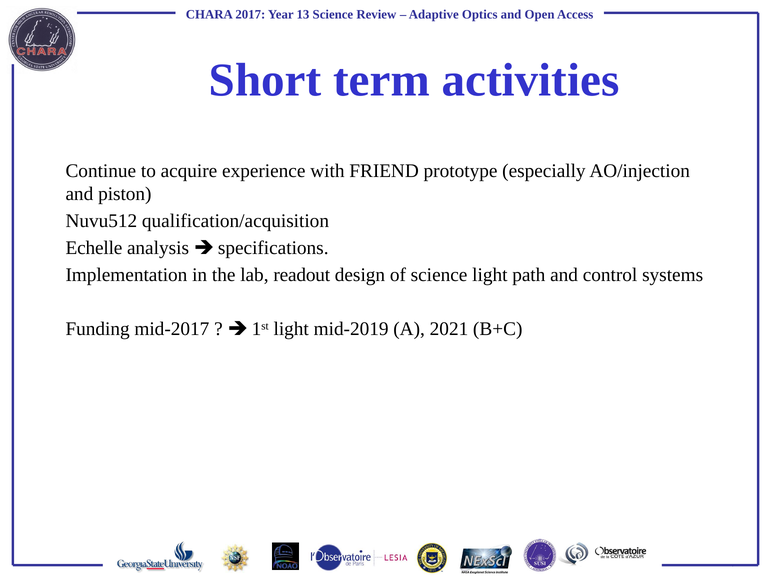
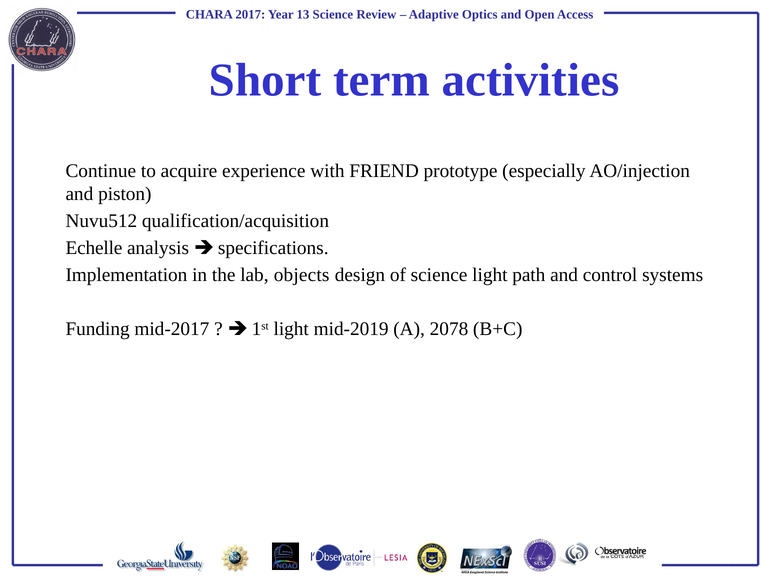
readout: readout -> objects (302, 275)
2021: 2021 -> 2078 (449, 329)
